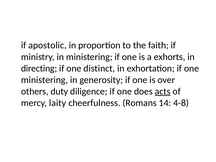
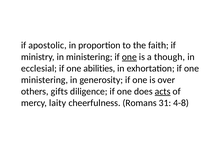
one underline: none -> present (129, 57)
exhorts: exhorts -> though (169, 57)
directing: directing -> ecclesial (39, 68)
distinct: distinct -> abilities (99, 68)
duty: duty -> gifts (59, 91)
14: 14 -> 31 (165, 103)
